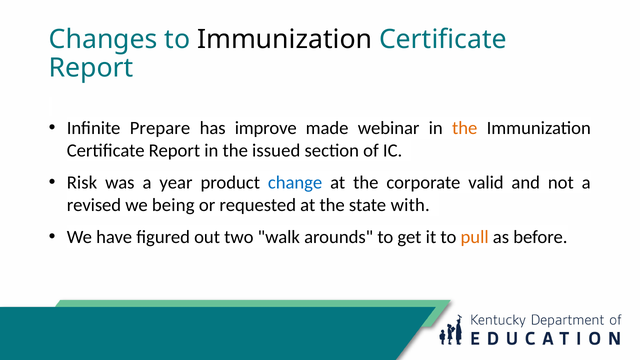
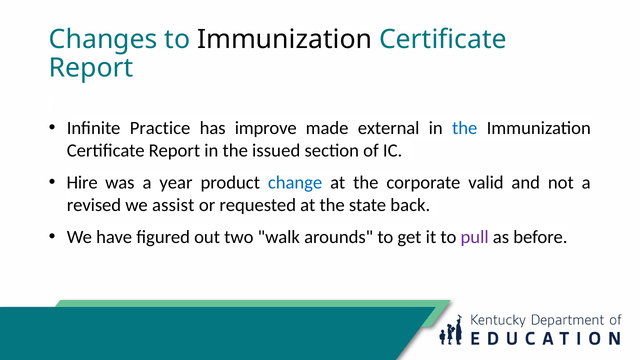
Prepare: Prepare -> Practice (160, 128)
webinar: webinar -> external (389, 128)
the colour: orange -> blue (465, 128)
Risk: Risk -> Hire (82, 182)
being: being -> assist (173, 205)
with: with -> back (410, 205)
pull colour: orange -> purple (475, 237)
